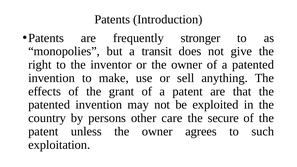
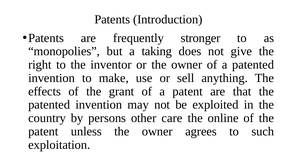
transit: transit -> taking (157, 51)
secure: secure -> online (223, 118)
